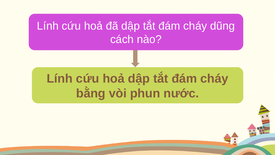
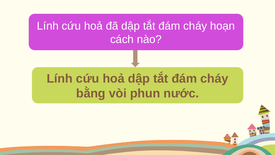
dũng: dũng -> hoạn (223, 26)
